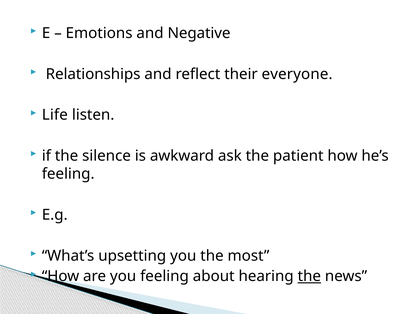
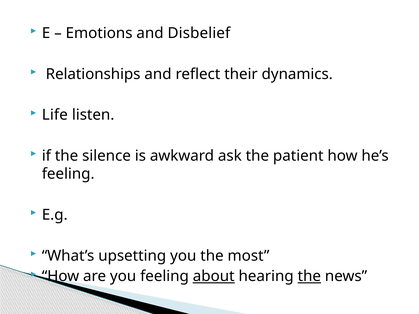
Negative: Negative -> Disbelief (199, 33)
everyone: everyone -> dynamics (297, 74)
about underline: none -> present (214, 276)
